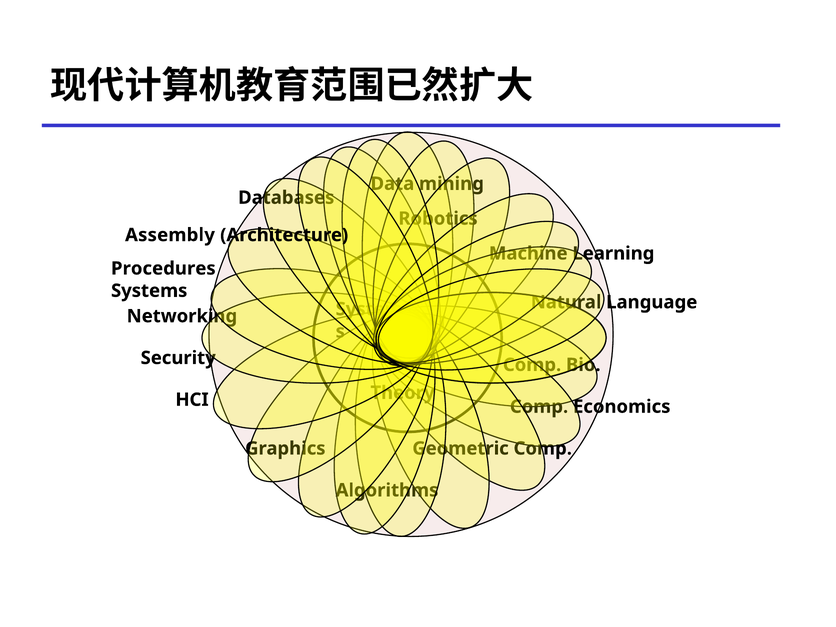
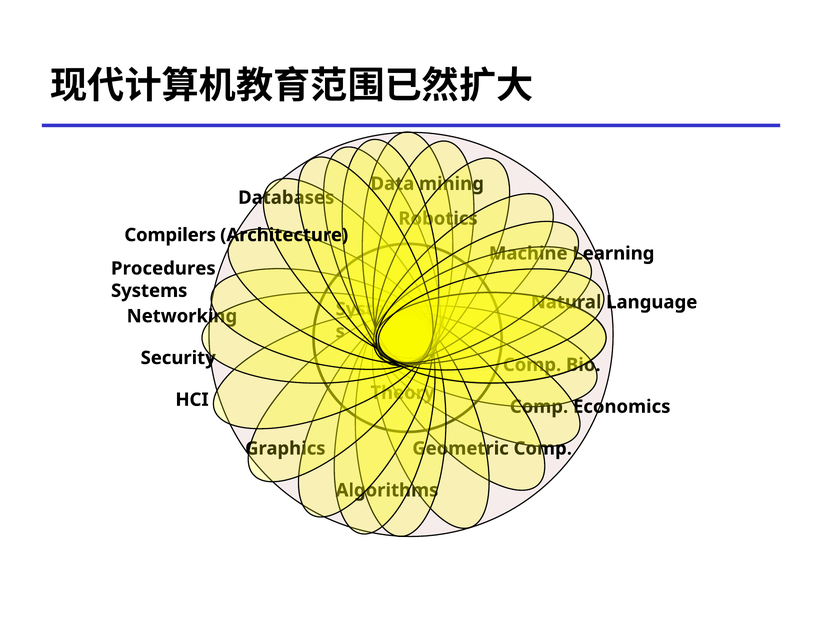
Assembly: Assembly -> Compilers (170, 235)
